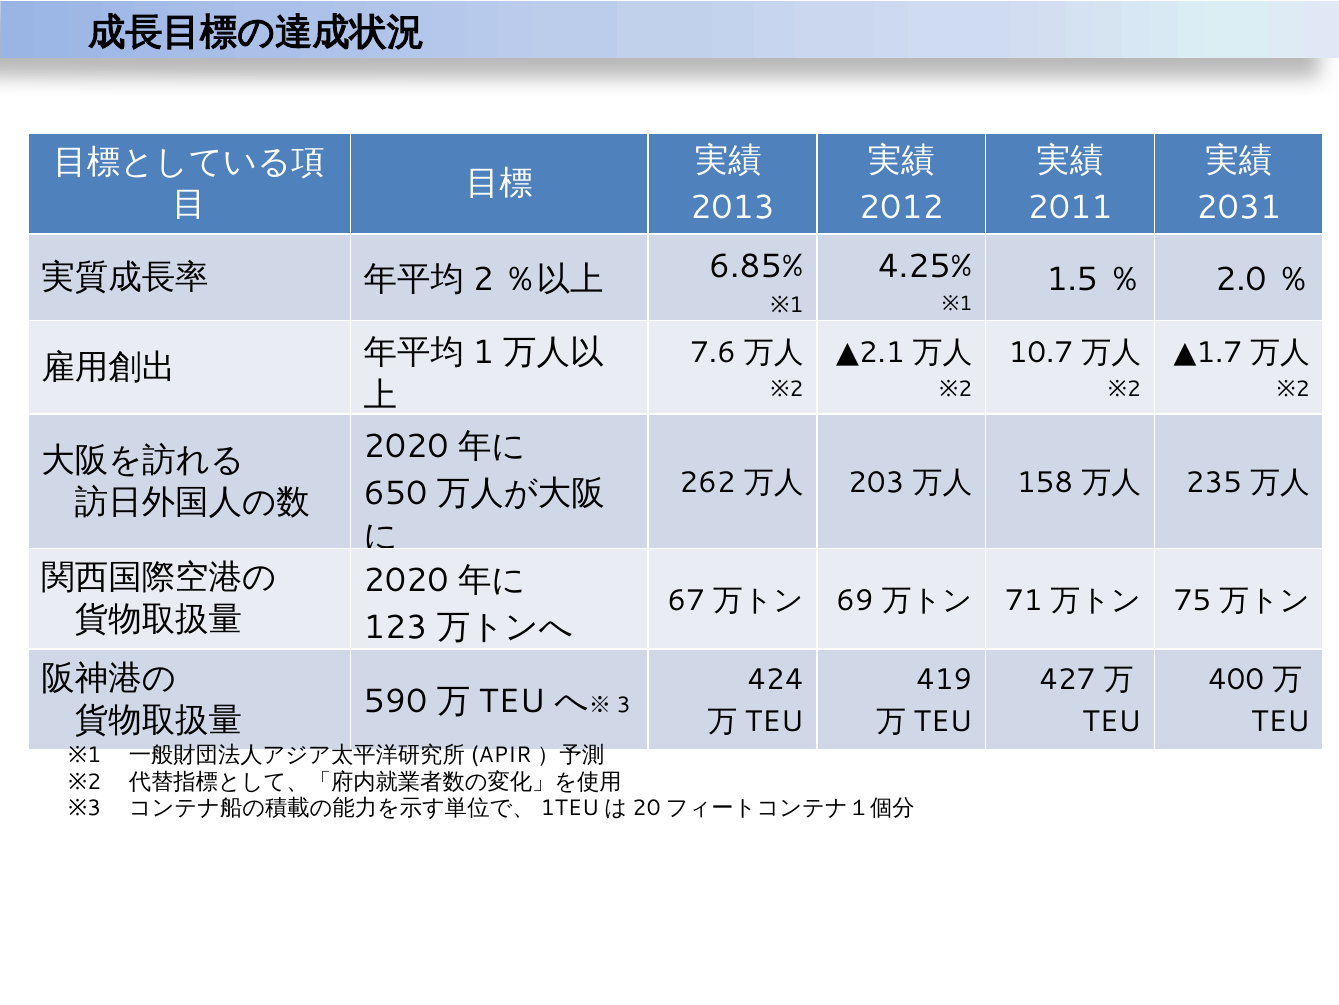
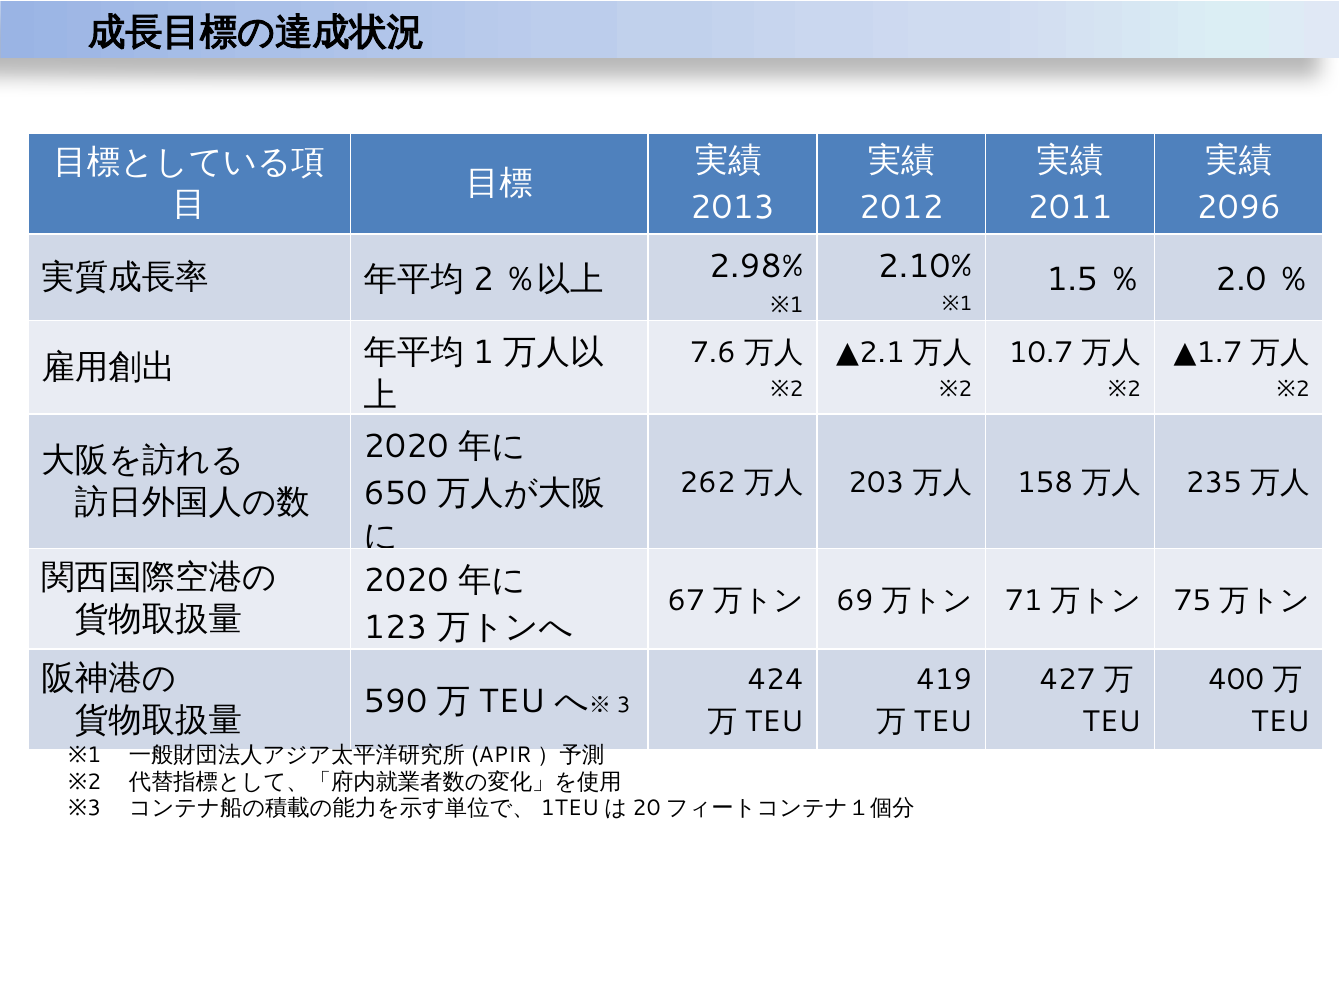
2031: 2031 -> 2096 (1239, 207)
4.25%: 4.25% -> 2.10% (925, 266)
6.85%: 6.85% -> 2.98% (756, 266)
